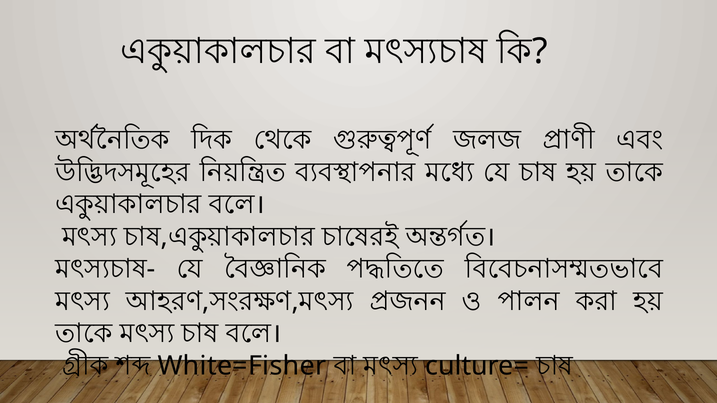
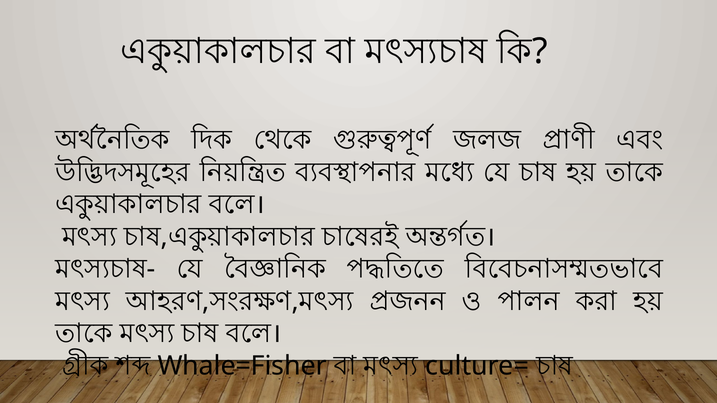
White=Fisher: White=Fisher -> Whale=Fisher (242, 366)
